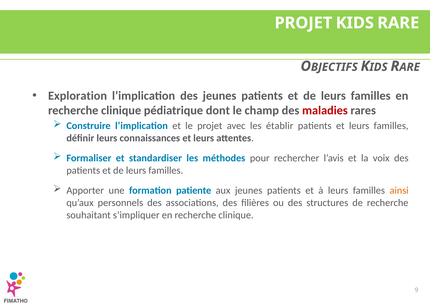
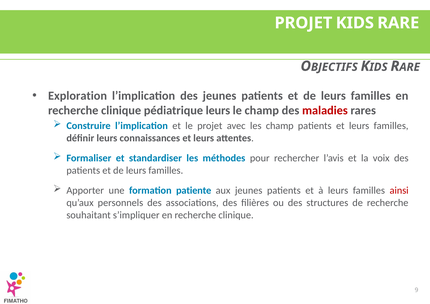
pédiatrique dont: dont -> leurs (218, 111)
les établir: établir -> champ (280, 126)
ainsi colour: orange -> red (399, 191)
